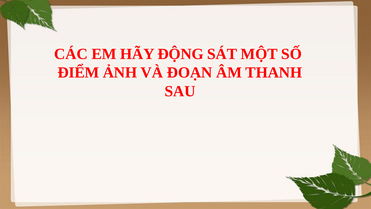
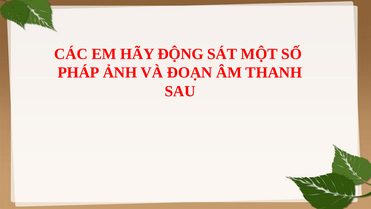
ĐIỂM: ĐIỂM -> PHÁP (79, 73)
